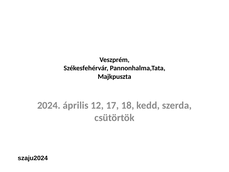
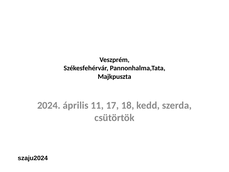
12: 12 -> 11 (97, 105)
